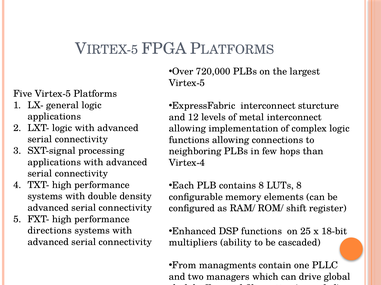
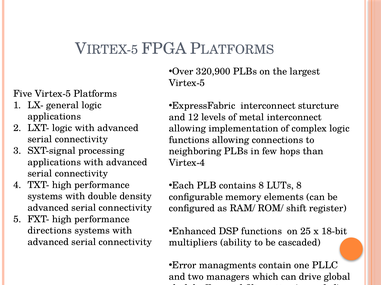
720,000: 720,000 -> 320,900 (213, 72)
From: From -> Error (184, 266)
